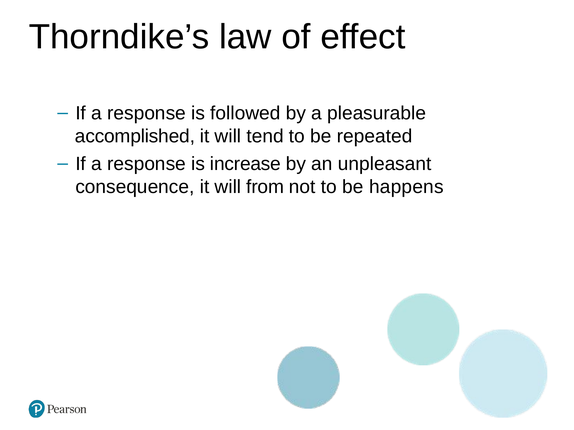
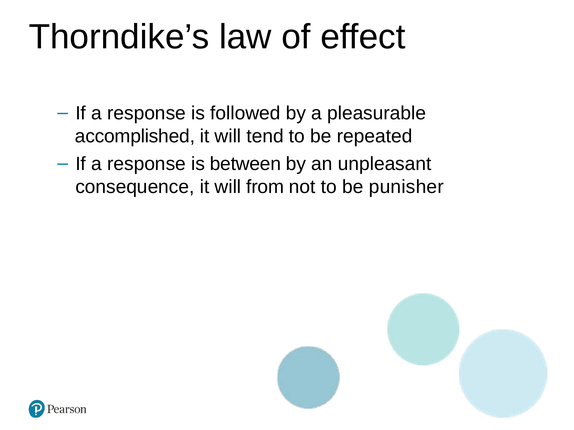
increase: increase -> between (245, 164)
happens: happens -> punisher (406, 187)
